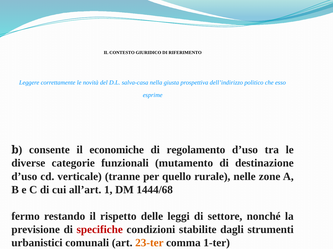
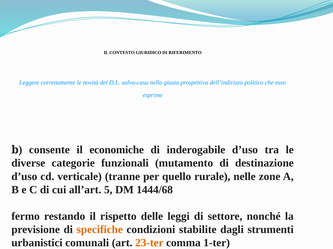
regolamento: regolamento -> inderogabile (196, 150)
1: 1 -> 5 (108, 190)
specifiche colour: red -> orange (100, 230)
